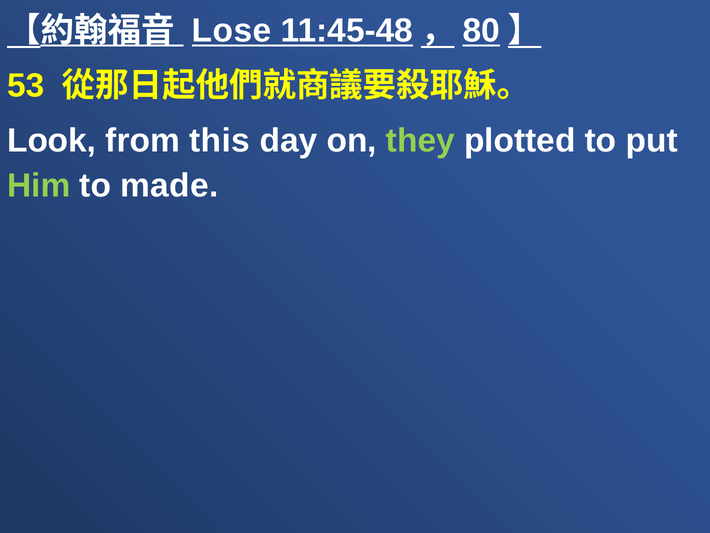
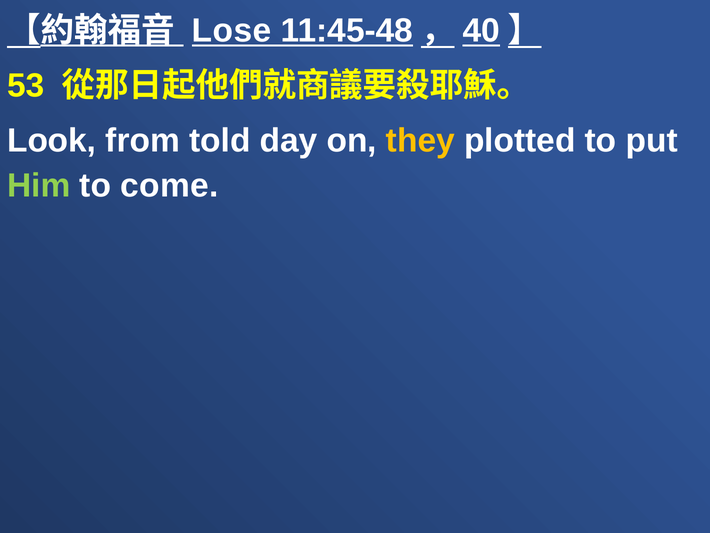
80: 80 -> 40 (481, 31)
this: this -> told (220, 141)
they colour: light green -> yellow (420, 141)
made: made -> come (169, 186)
